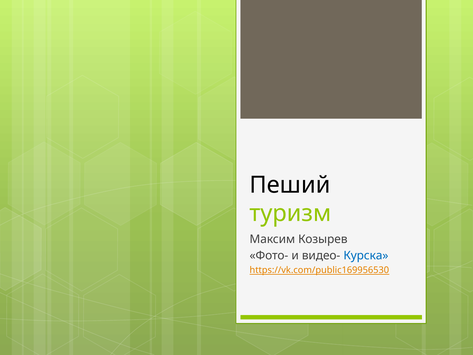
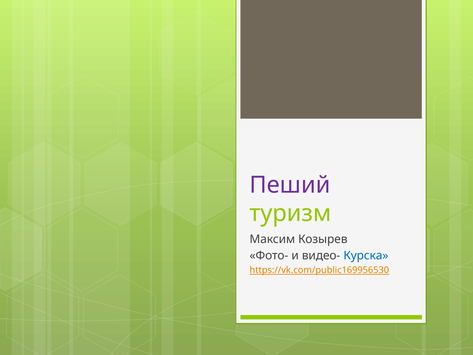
Пеший colour: black -> purple (290, 185)
